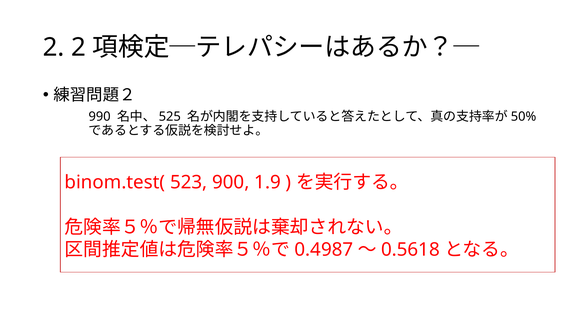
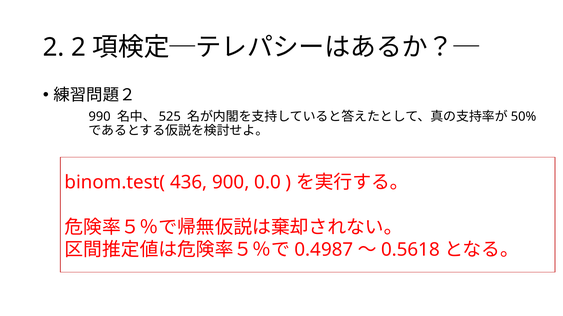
523: 523 -> 436 (189, 183)
1.9: 1.9 -> 0.0 (268, 183)
